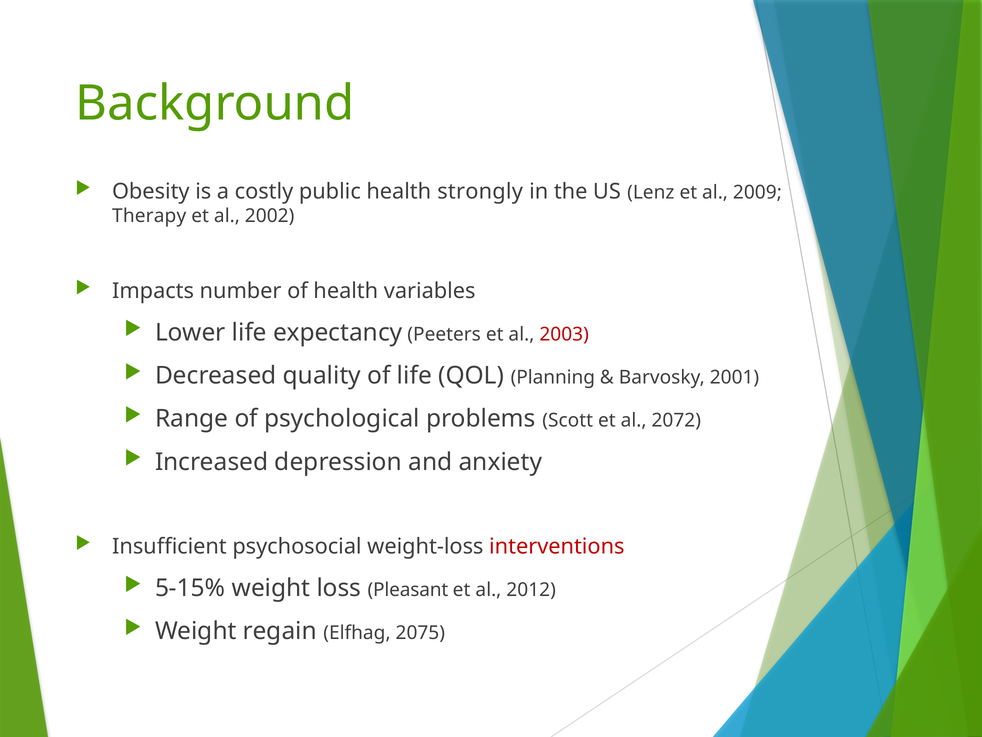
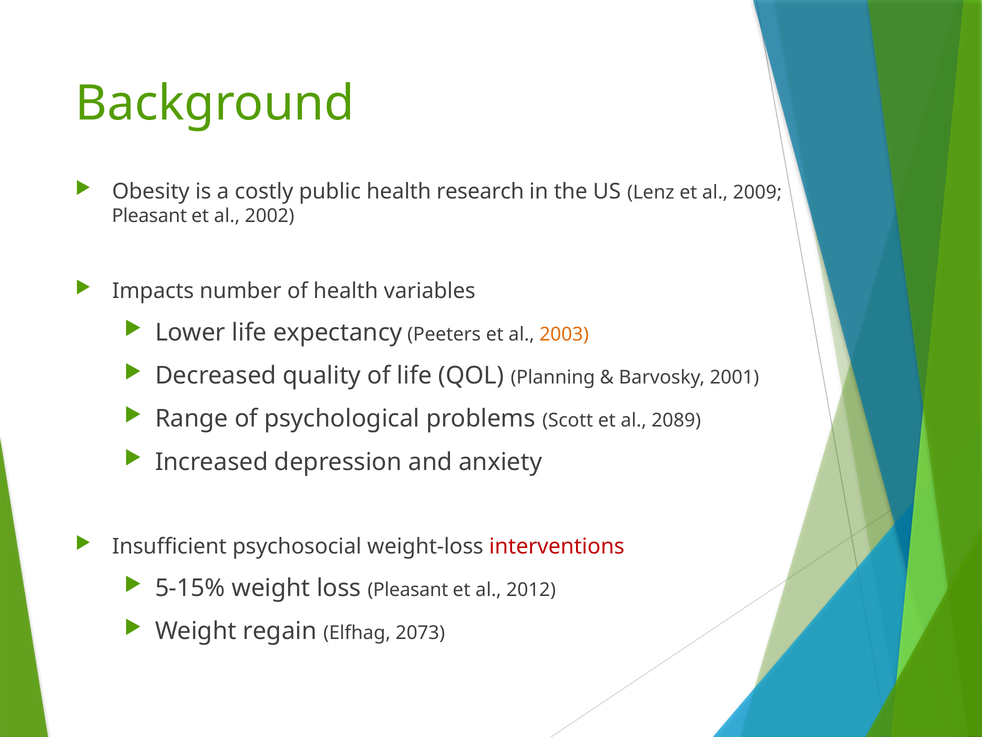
strongly: strongly -> research (480, 191)
Therapy: Therapy -> Pleasant (149, 216)
2003 colour: red -> orange (564, 334)
2072: 2072 -> 2089 (676, 420)
2075: 2075 -> 2073 (420, 633)
